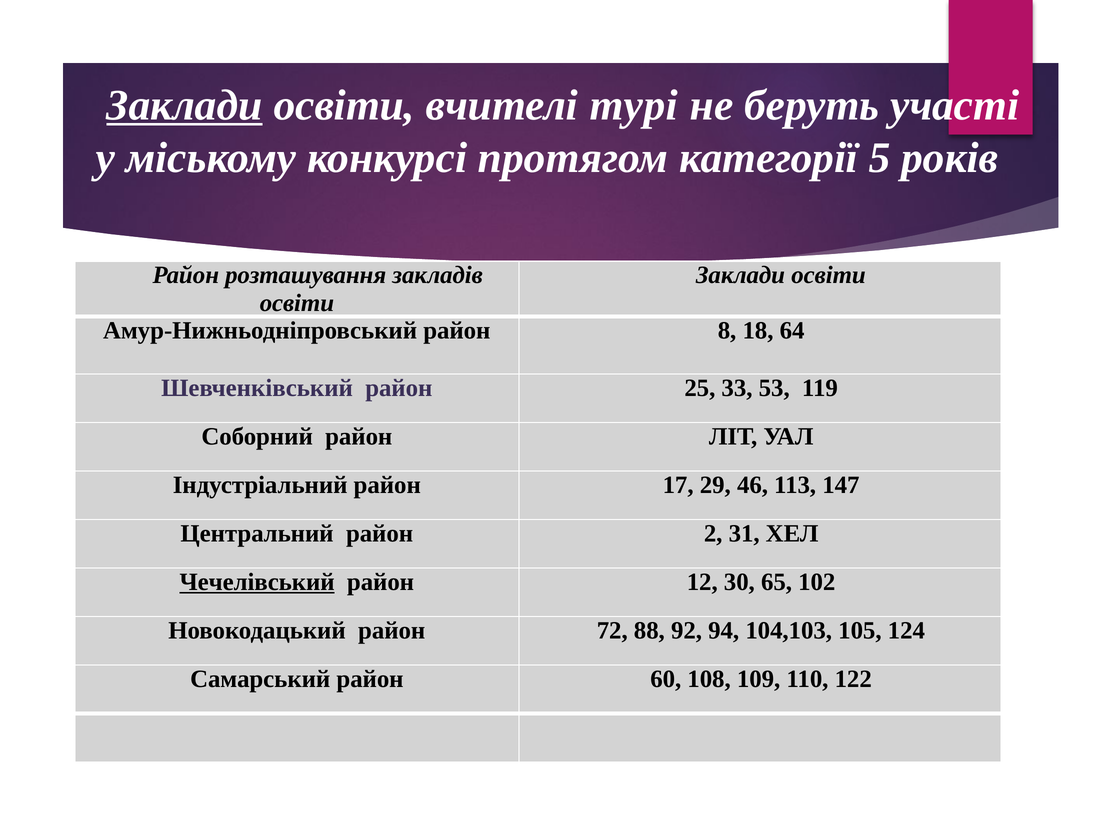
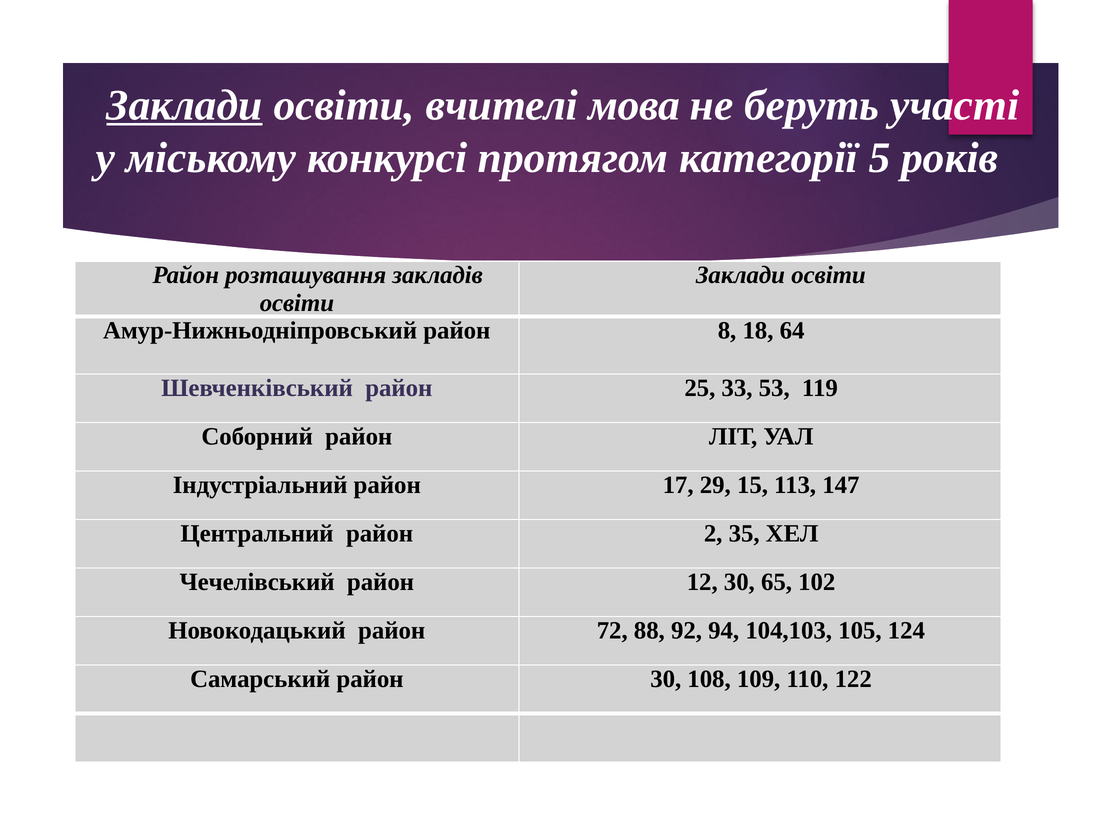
турі: турі -> мова (634, 106)
46: 46 -> 15 (753, 485)
31: 31 -> 35 (744, 533)
Чечелівський underline: present -> none (257, 582)
район 60: 60 -> 30 (666, 679)
